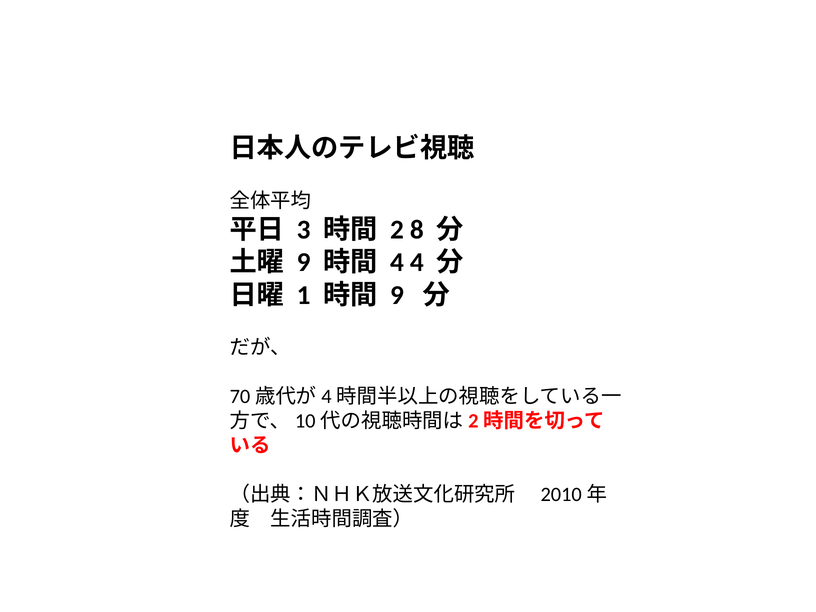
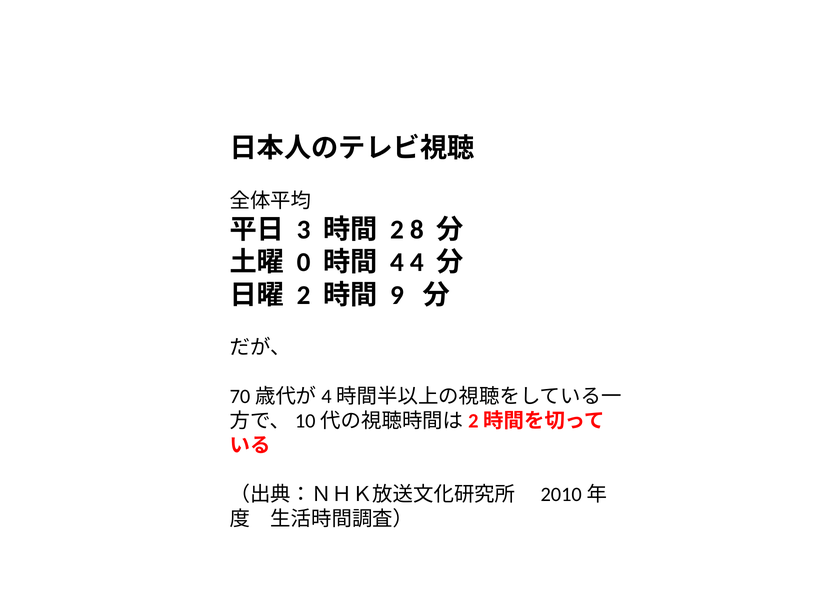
9: 9 -> 0 (304, 263)
1: 1 -> 2 (304, 295)
